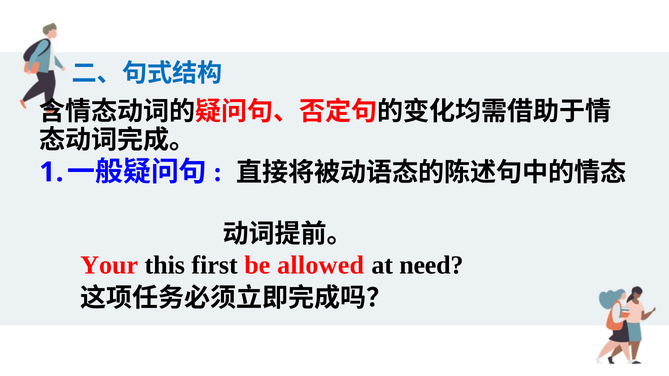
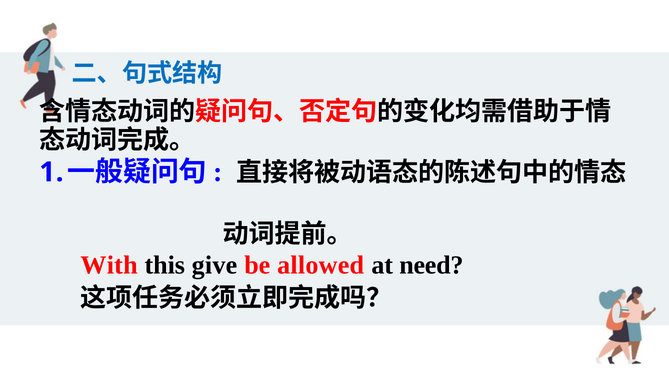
Your: Your -> With (109, 265)
first: first -> give (214, 265)
